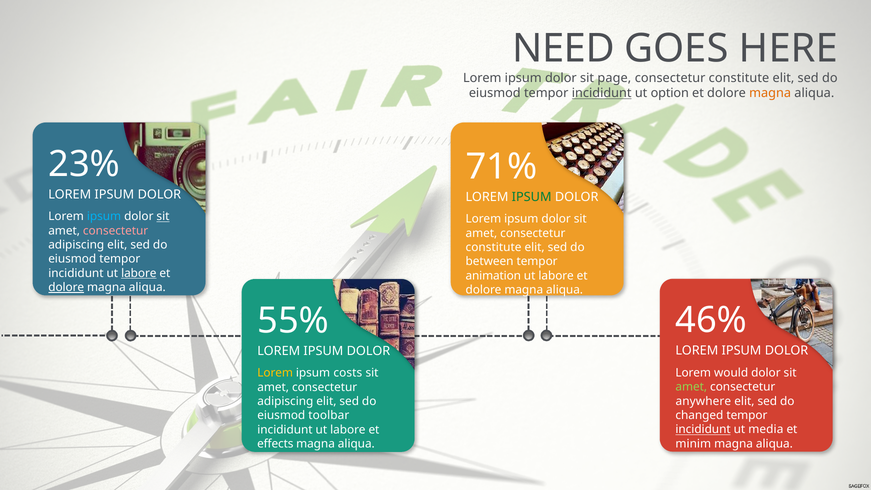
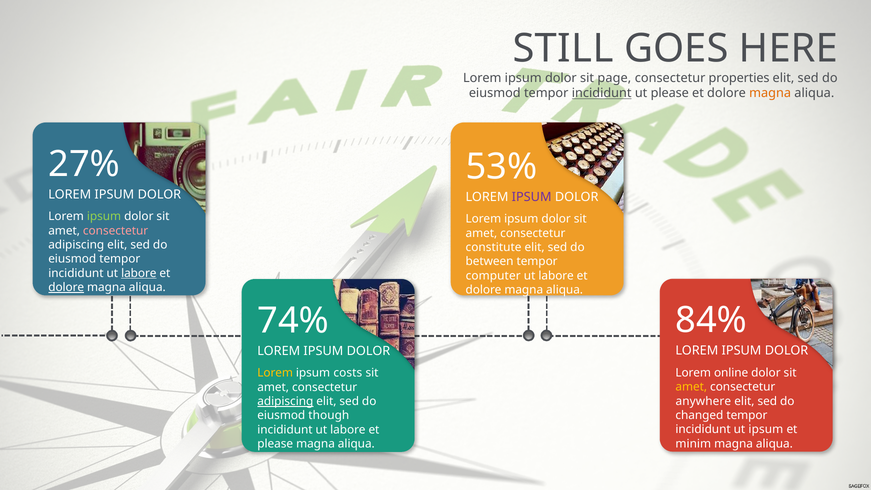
NEED: NEED -> STILL (563, 48)
constitute: constitute -> properties (739, 78)
ut option: option -> please (670, 93)
23%: 23% -> 27% (84, 164)
71%: 71% -> 53% (501, 167)
IPSUM colour: green -> purple (532, 197)
ipsum colour: light blue -> light green (104, 217)
sit underline: present -> none (163, 217)
animation: animation -> computer (493, 276)
46%: 46% -> 84% (711, 320)
55%: 55% -> 74% (293, 321)
would: would -> online (731, 373)
amet colour: light green -> yellow (691, 387)
adipiscing underline: none -> present (285, 401)
toolbar: toolbar -> though (329, 416)
incididunt underline: present -> none (703, 430)
ut media: media -> ipsum (766, 430)
effects: effects -> please (275, 444)
